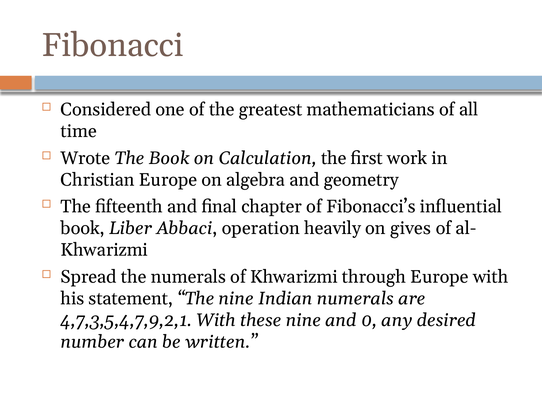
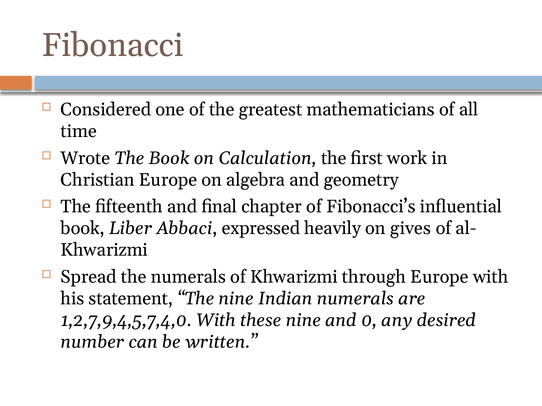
operation: operation -> expressed (261, 229)
4,7,3,5,4,7,9,2,1: 4,7,3,5,4,7,9,2,1 -> 1,2,7,9,4,5,7,4,0 (126, 321)
